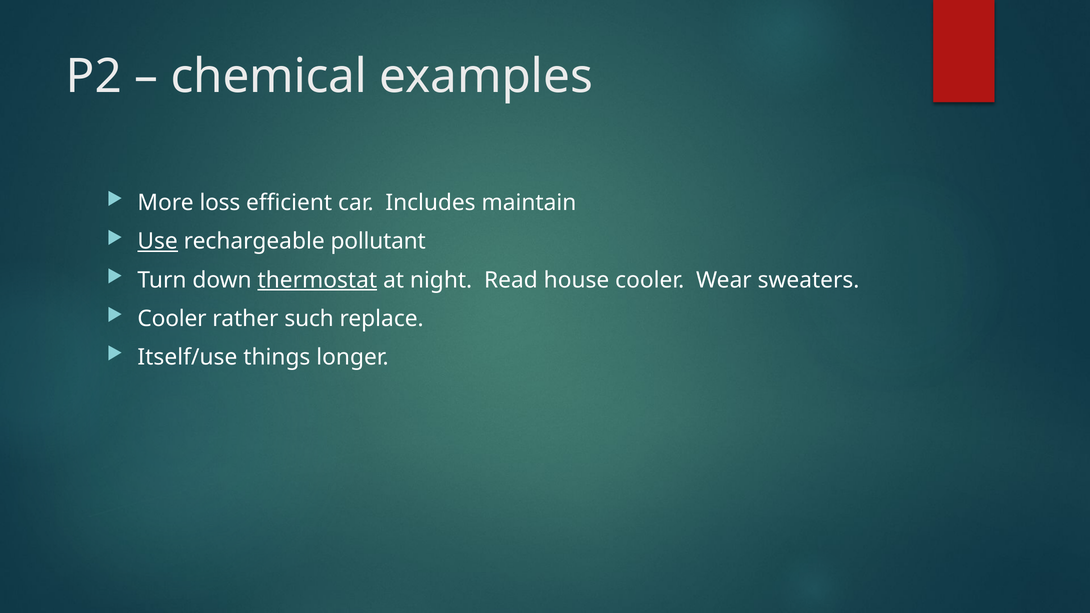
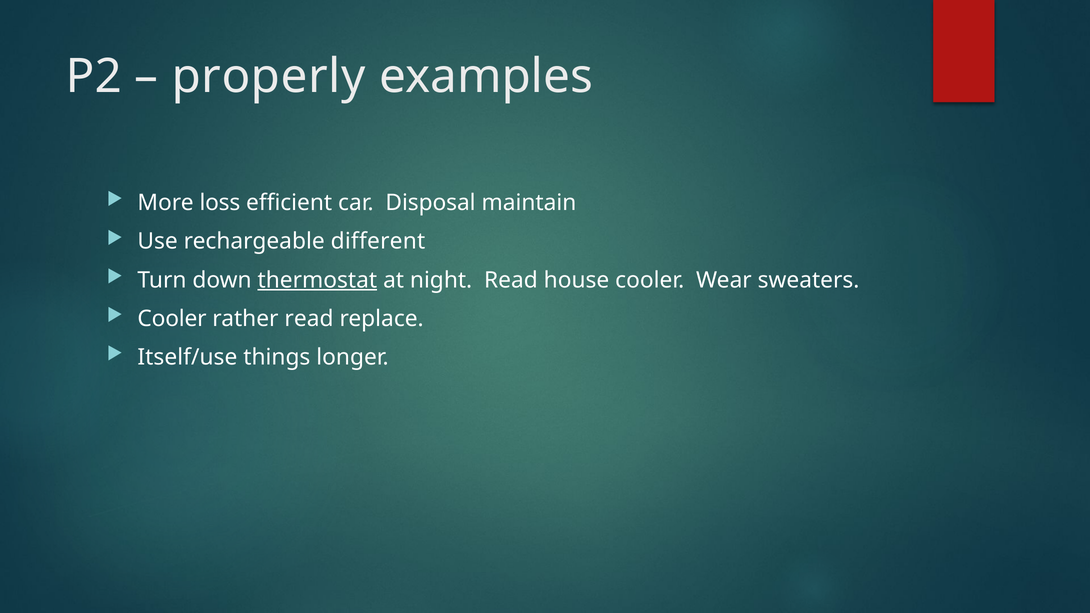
chemical: chemical -> properly (268, 77)
Includes: Includes -> Disposal (431, 203)
Use underline: present -> none (158, 241)
pollutant: pollutant -> different (378, 241)
rather such: such -> read (309, 319)
